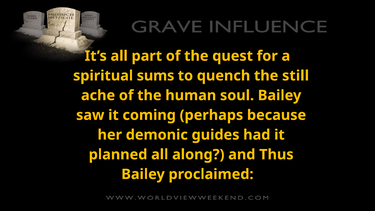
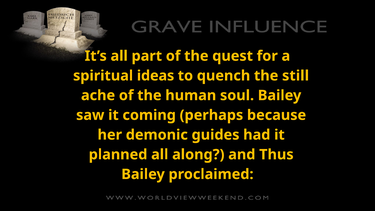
sums: sums -> ideas (156, 76)
